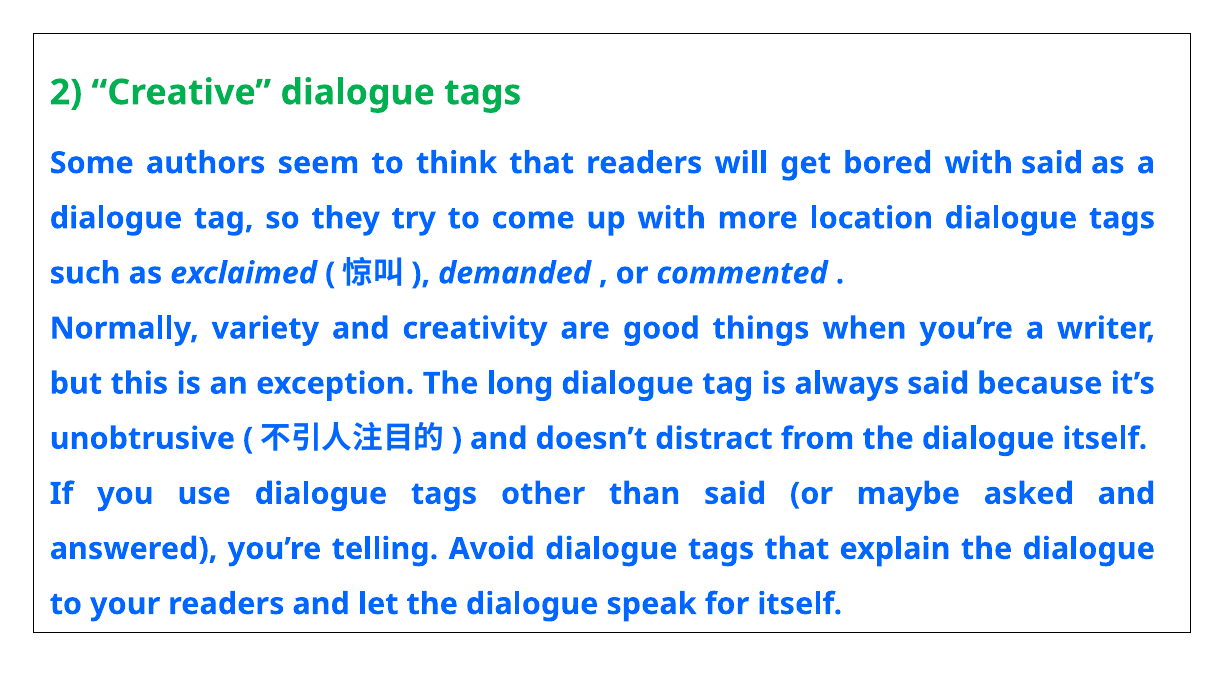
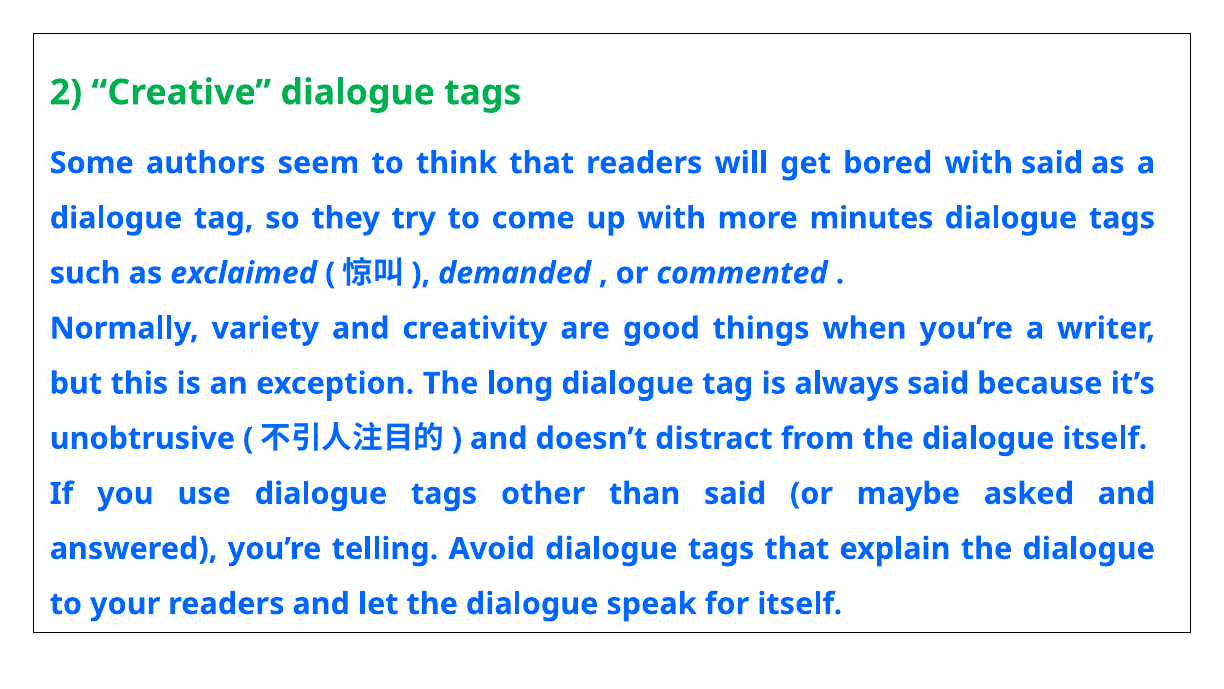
location: location -> minutes (871, 218)
